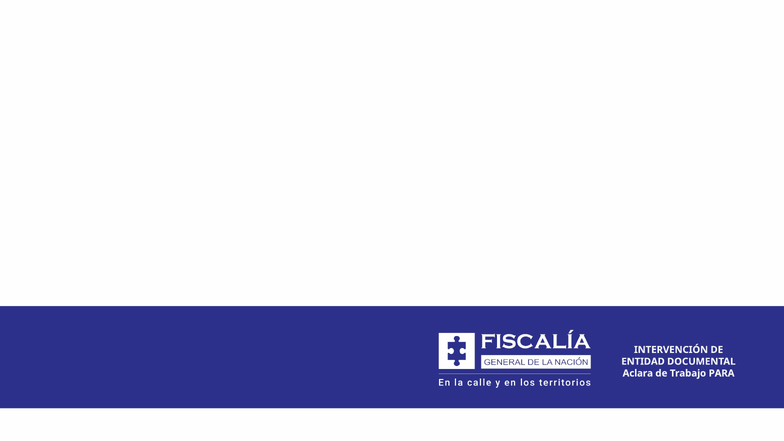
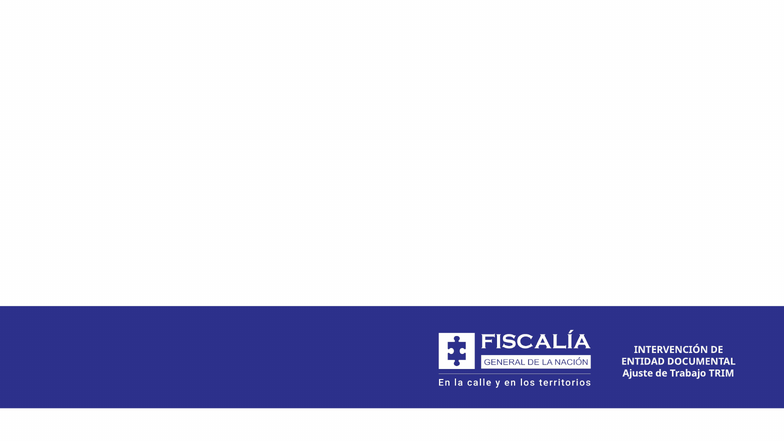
Aclara: Aclara -> Ajuste (638, 373)
PARA: PARA -> TRIM (721, 373)
